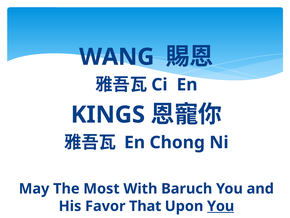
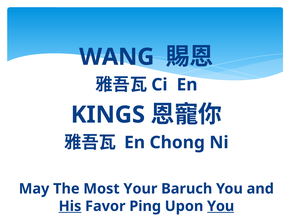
With: With -> Your (140, 188)
His underline: none -> present (70, 206)
That: That -> Ping (145, 206)
